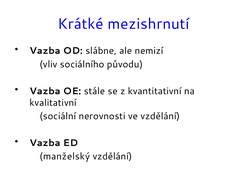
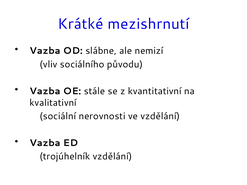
manželský: manželský -> trojúhelník (65, 157)
